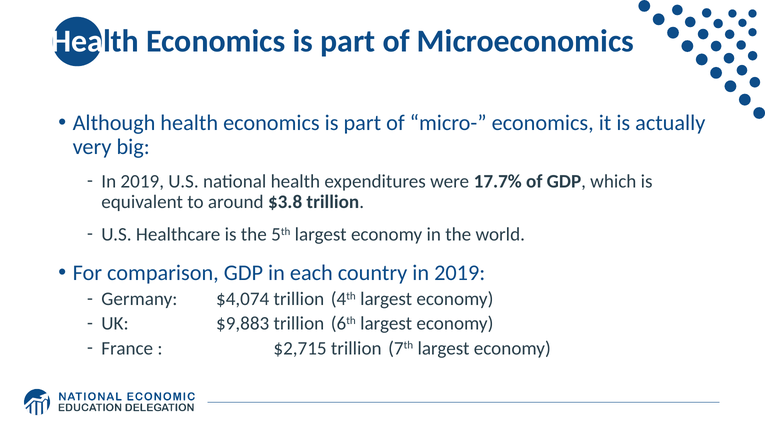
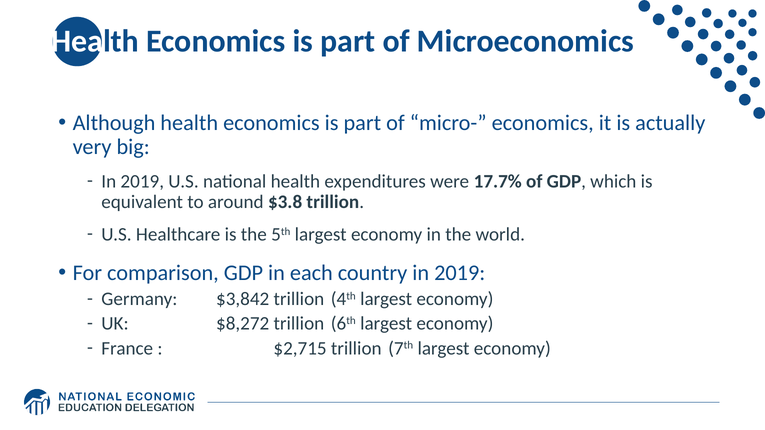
$4,074: $4,074 -> $3,842 (243, 299)
$9,883: $9,883 -> $8,272 (243, 324)
